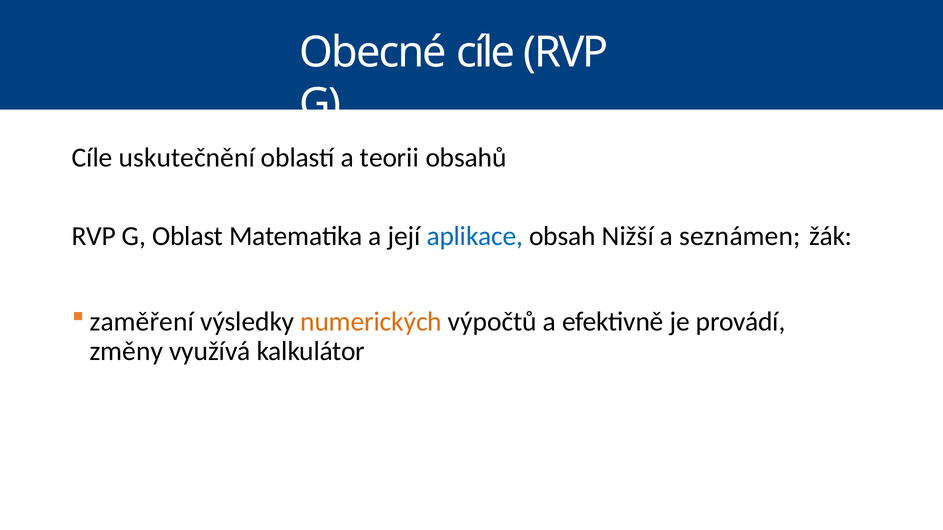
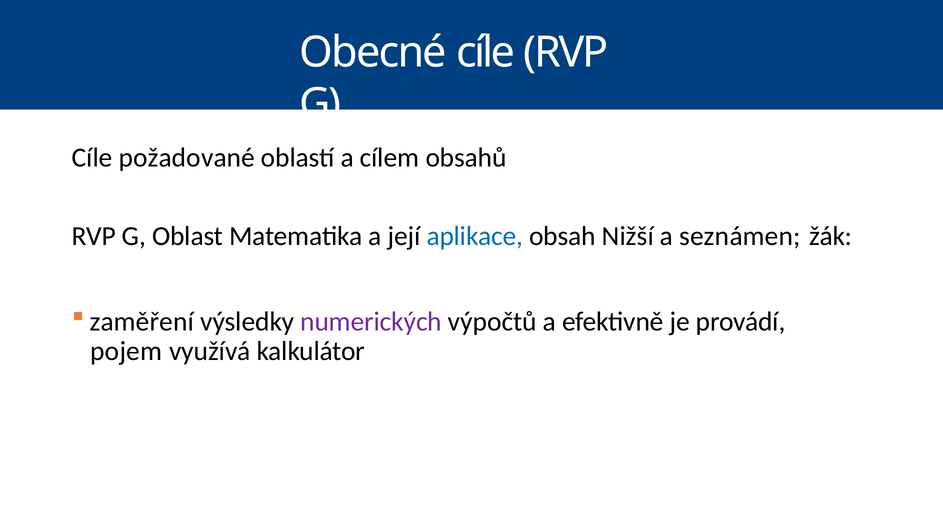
uskutečnění: uskutečnění -> požadované (187, 158)
teorii: teorii -> cílem (389, 158)
numerických colour: orange -> purple (371, 322)
změny: změny -> pojem (126, 352)
